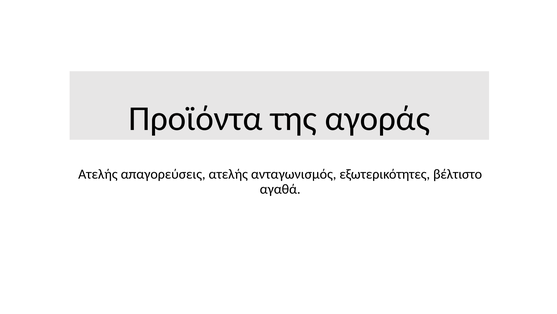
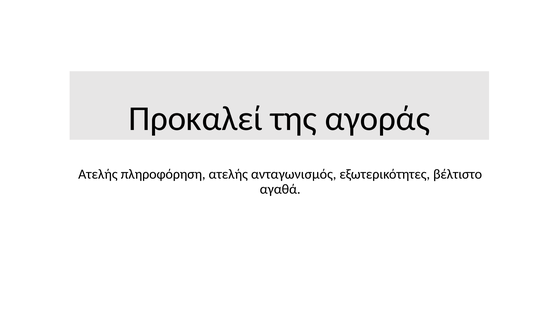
Προϊόντα: Προϊόντα -> Προκαλεί (196, 118)
απαγορεύσεις: απαγορεύσεις -> πληροφόρηση (163, 174)
